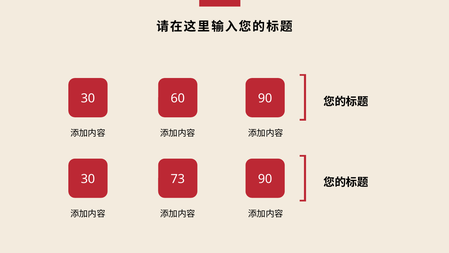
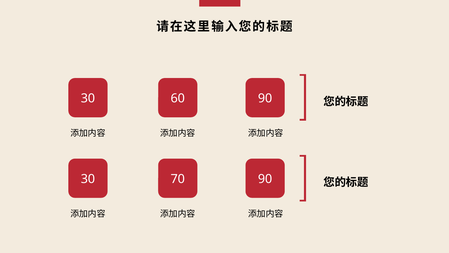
73: 73 -> 70 (178, 179)
